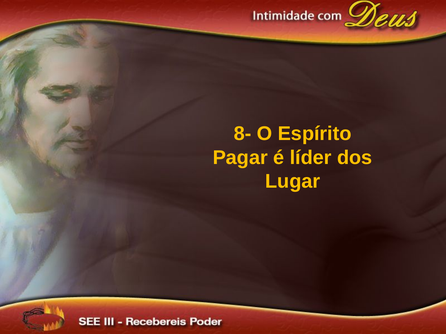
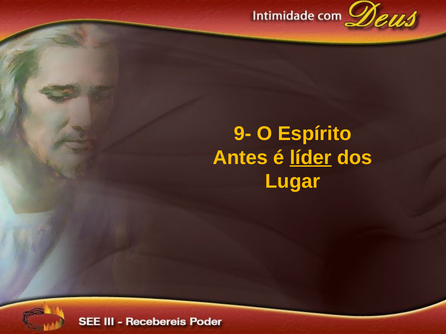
8-: 8- -> 9- (243, 134)
Pagar: Pagar -> Antes (240, 158)
líder underline: none -> present (311, 158)
